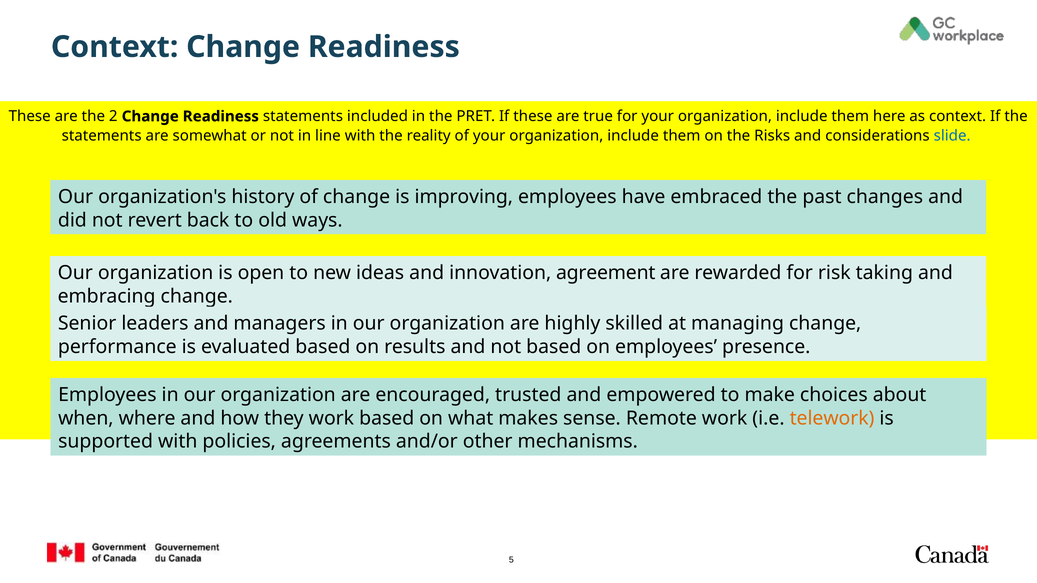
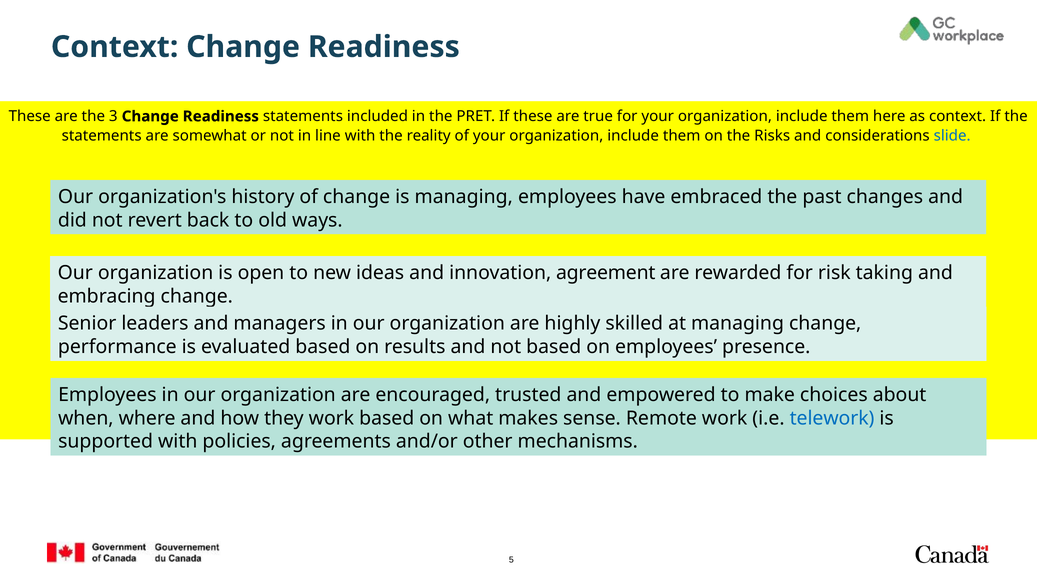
2: 2 -> 3 (113, 116)
is improving: improving -> managing (464, 197)
telework colour: orange -> blue (832, 418)
